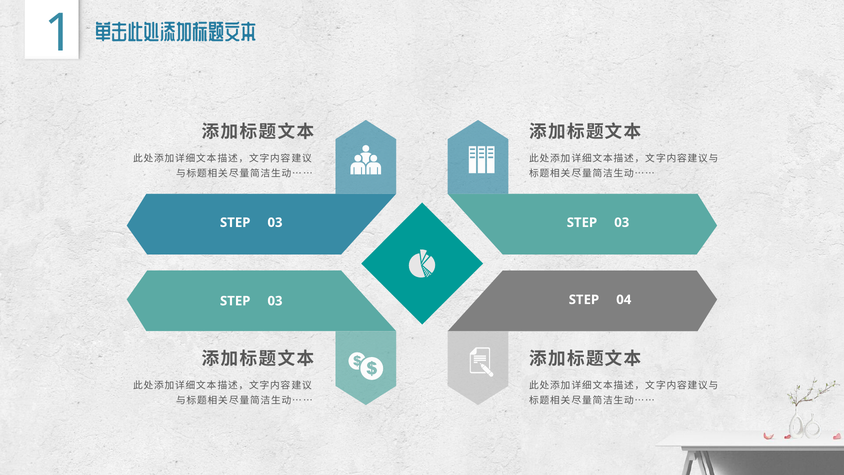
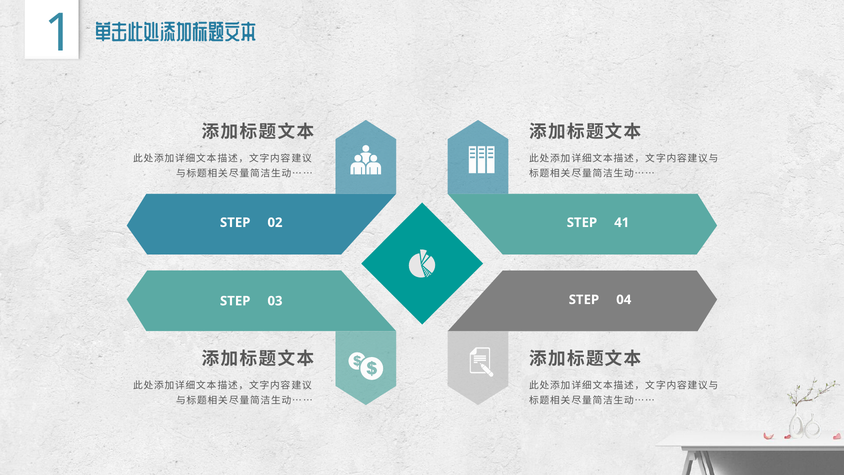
03: 03 -> 02 (275, 222)
03: 03 -> 41 (622, 222)
